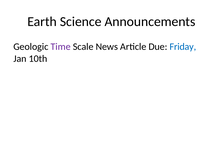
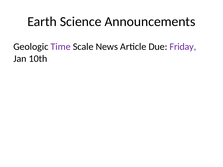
Friday colour: blue -> purple (183, 47)
